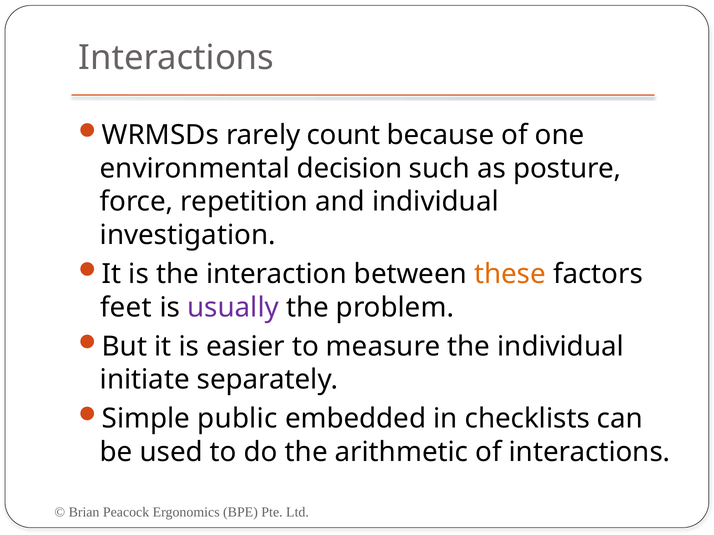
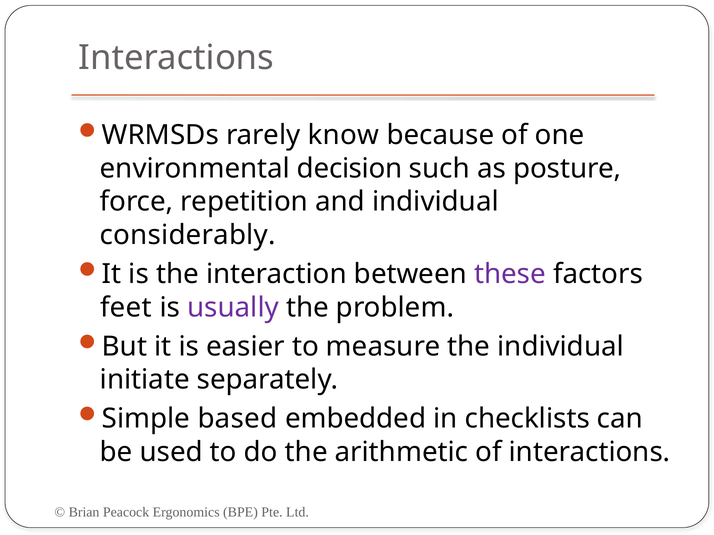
count: count -> know (343, 135)
investigation: investigation -> considerably (188, 235)
these colour: orange -> purple (510, 274)
public: public -> based (237, 419)
